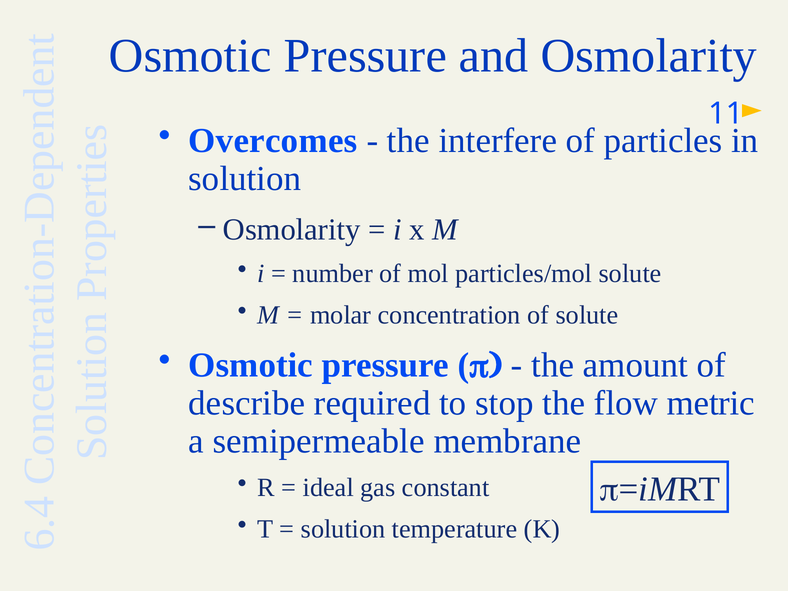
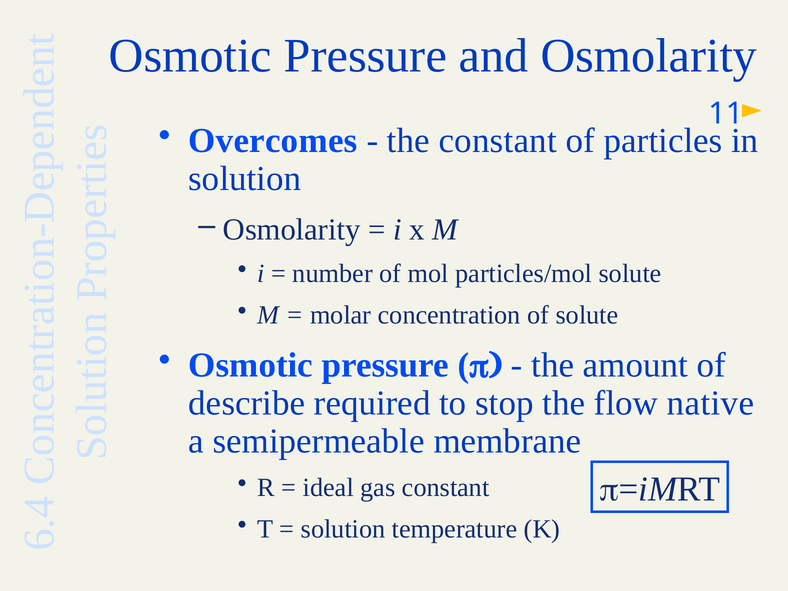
the interfere: interfere -> constant (498, 141)
metric: metric -> native (711, 403)
